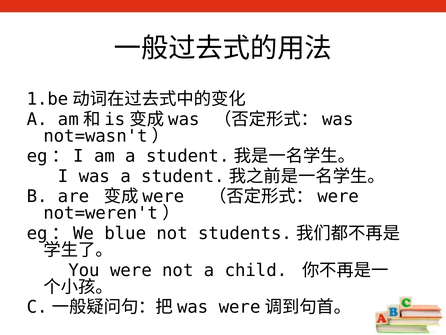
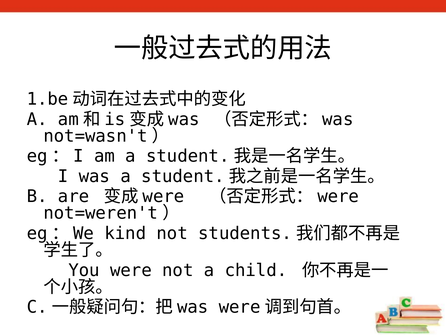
blue: blue -> kind (125, 233)
